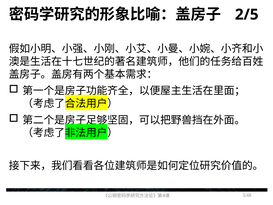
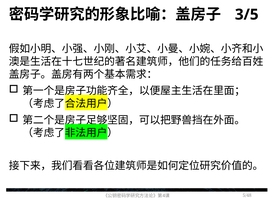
2/5: 2/5 -> 3/5 (247, 15)
